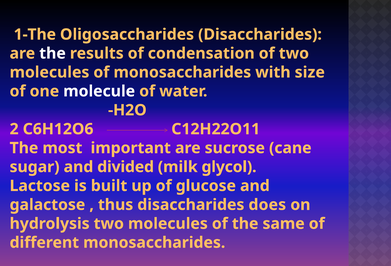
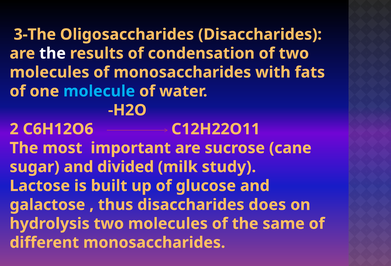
1-The: 1-The -> 3-The (35, 34)
size: size -> fats (310, 72)
molecule colour: white -> light blue (99, 91)
glycol: glycol -> study (229, 167)
